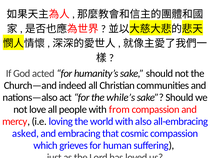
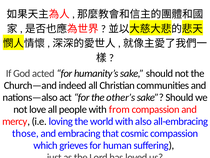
while’s: while’s -> other’s (121, 97)
asked: asked -> those (25, 133)
